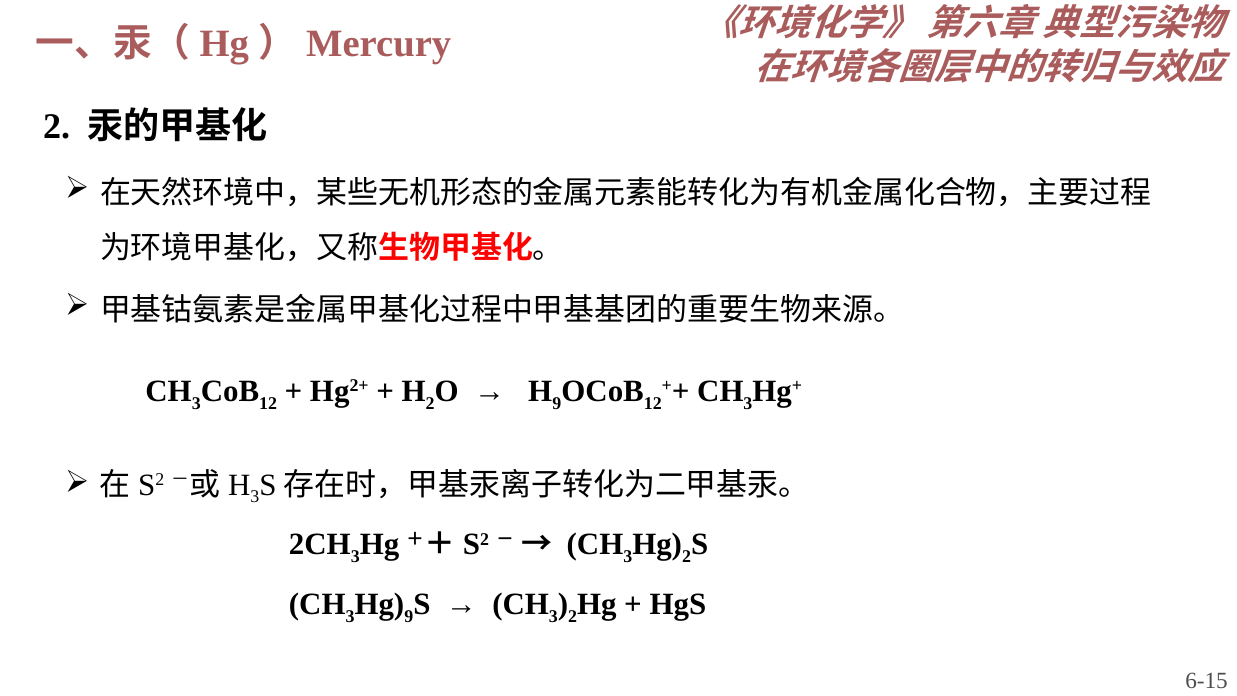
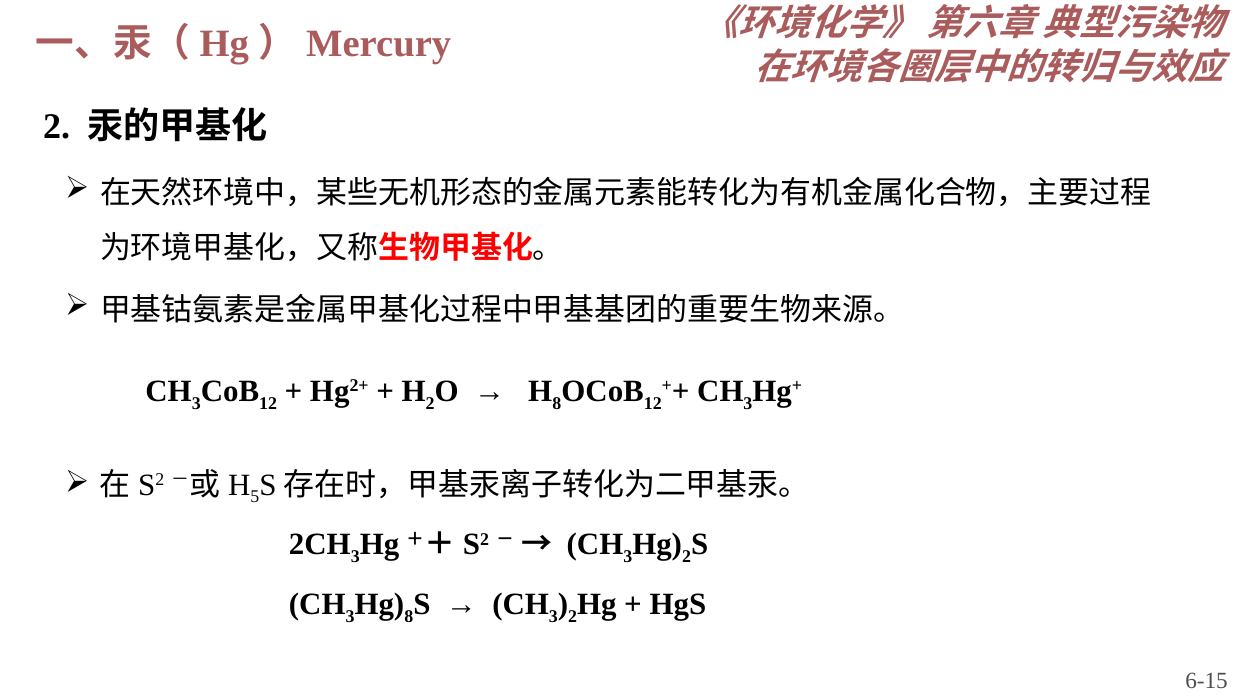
9: 9 -> 8 (557, 403)
3: 3 -> 5 (255, 497)
9: 9 -> 8 (409, 616)
